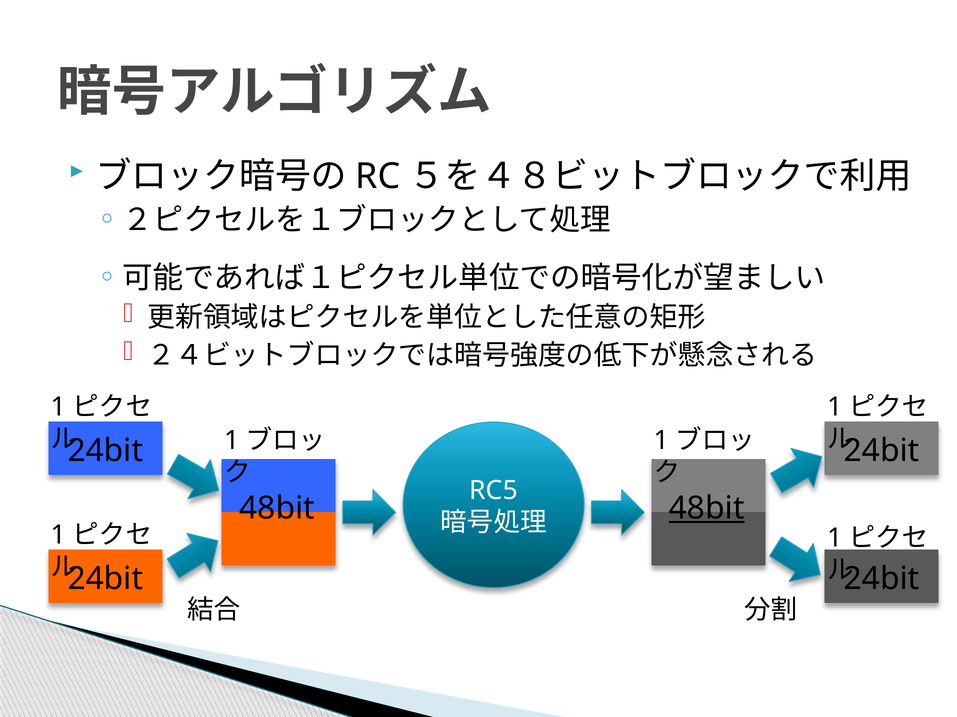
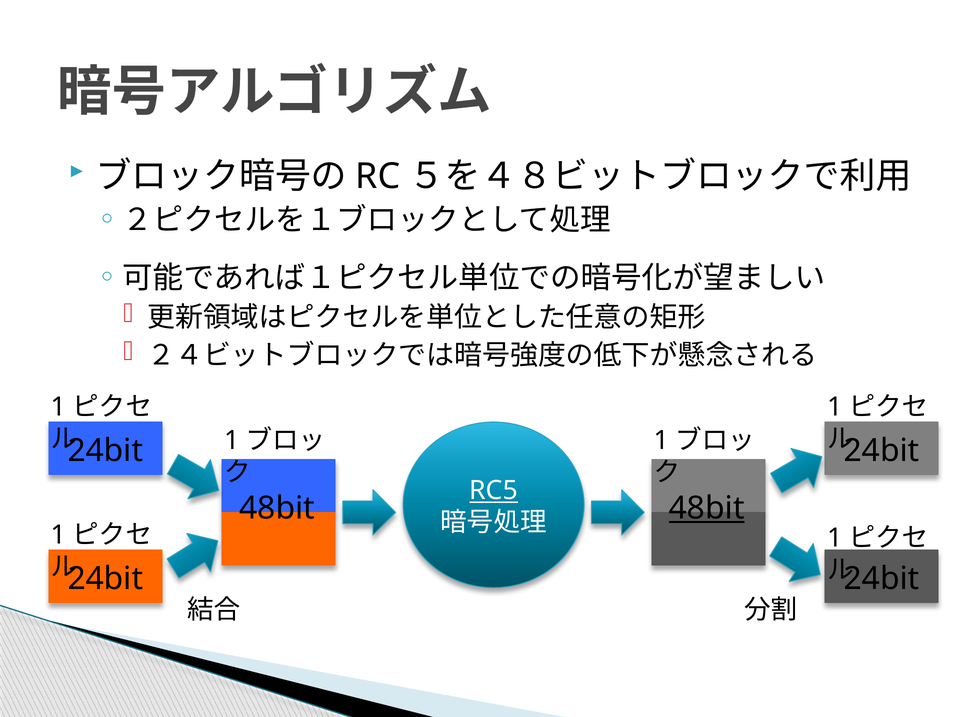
RC5 underline: none -> present (494, 491)
